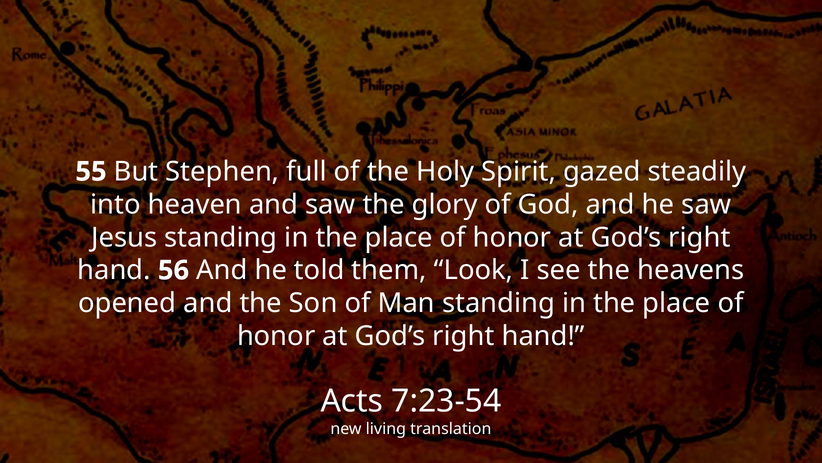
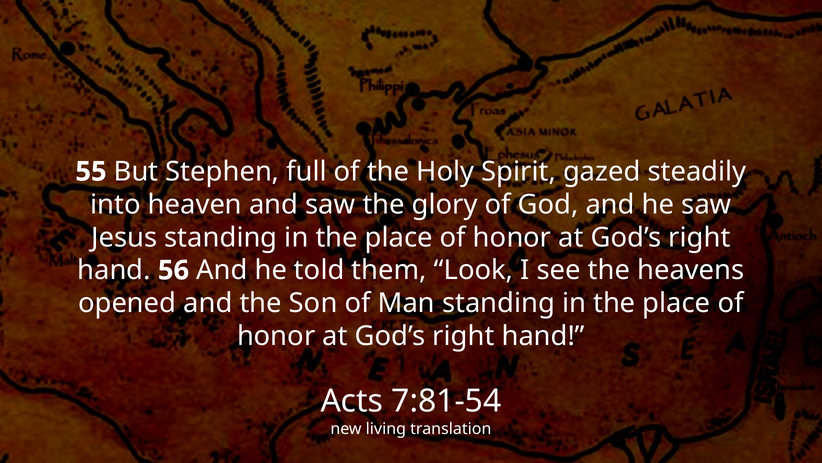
7:23-54: 7:23-54 -> 7:81-54 (446, 401)
